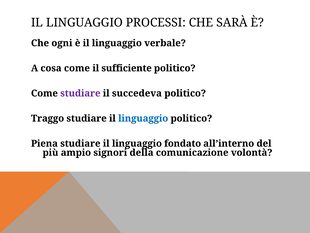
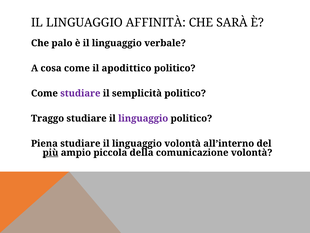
PROCESSI: PROCESSI -> AFFINITÀ (156, 23)
ogni: ogni -> palo (62, 43)
sufficiente: sufficiente -> apodittico (126, 68)
succedeva: succedeva -> semplicità (137, 93)
linguaggio colour: blue -> purple (143, 118)
linguaggio fondato: fondato -> volontà (183, 143)
più underline: none -> present (50, 152)
signori: signori -> piccola (110, 152)
